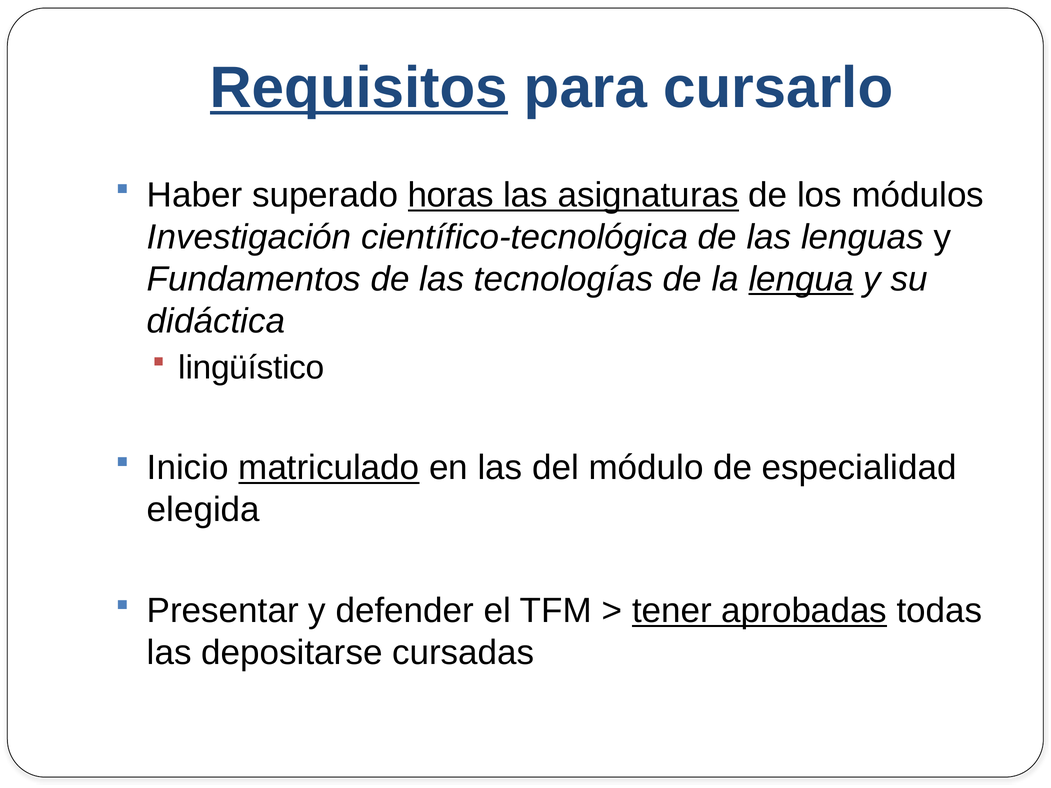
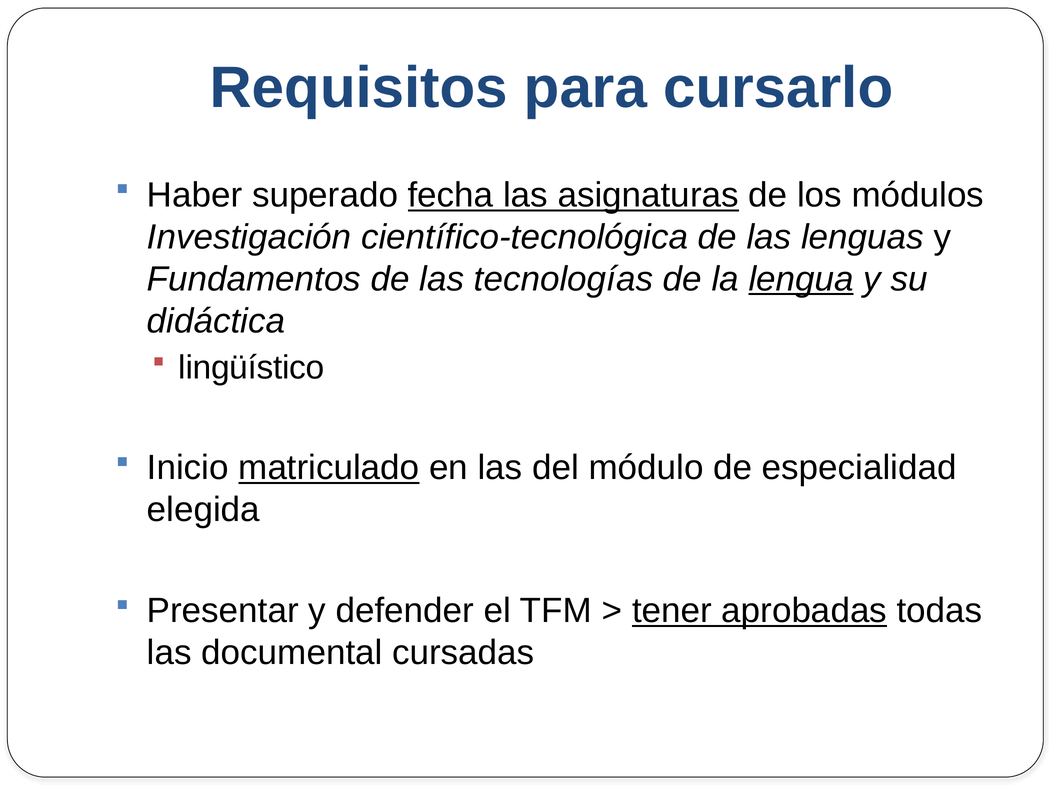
Requisitos underline: present -> none (359, 88)
horas: horas -> fecha (451, 195)
depositarse: depositarse -> documental (292, 653)
